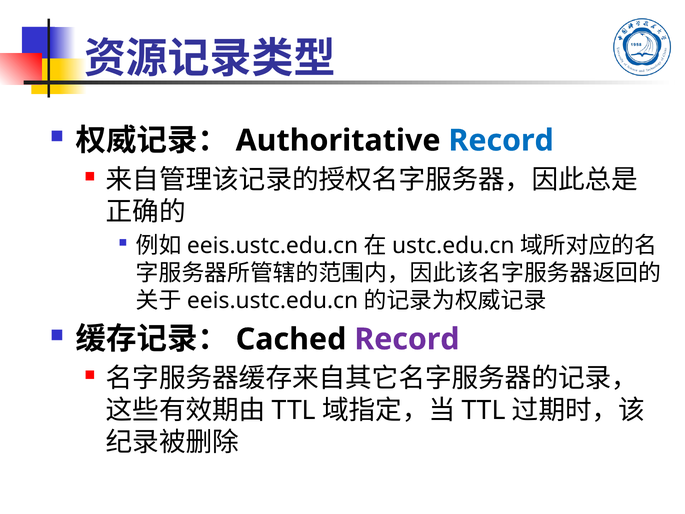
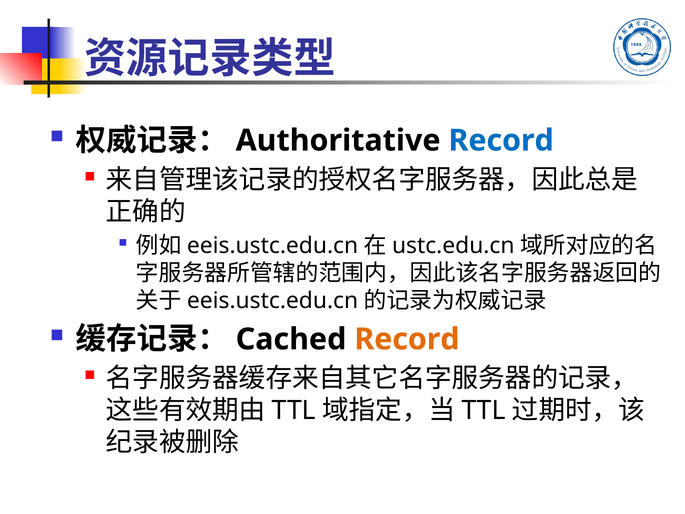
Record colour: purple -> orange (407, 339)
